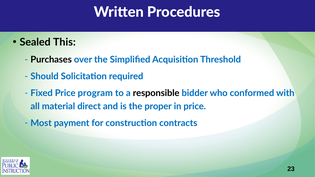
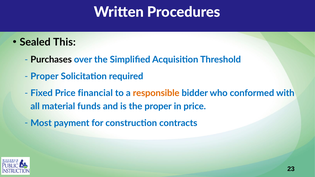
Should: Should -> Proper (44, 76)
program: program -> financial (95, 93)
responsible colour: black -> orange (156, 93)
direct: direct -> funds (89, 106)
